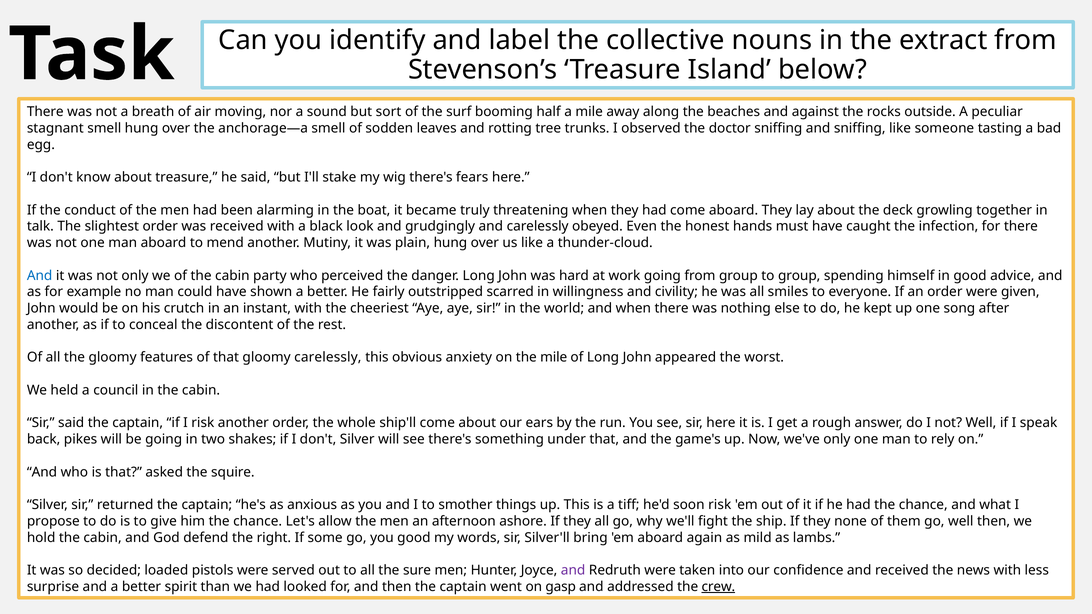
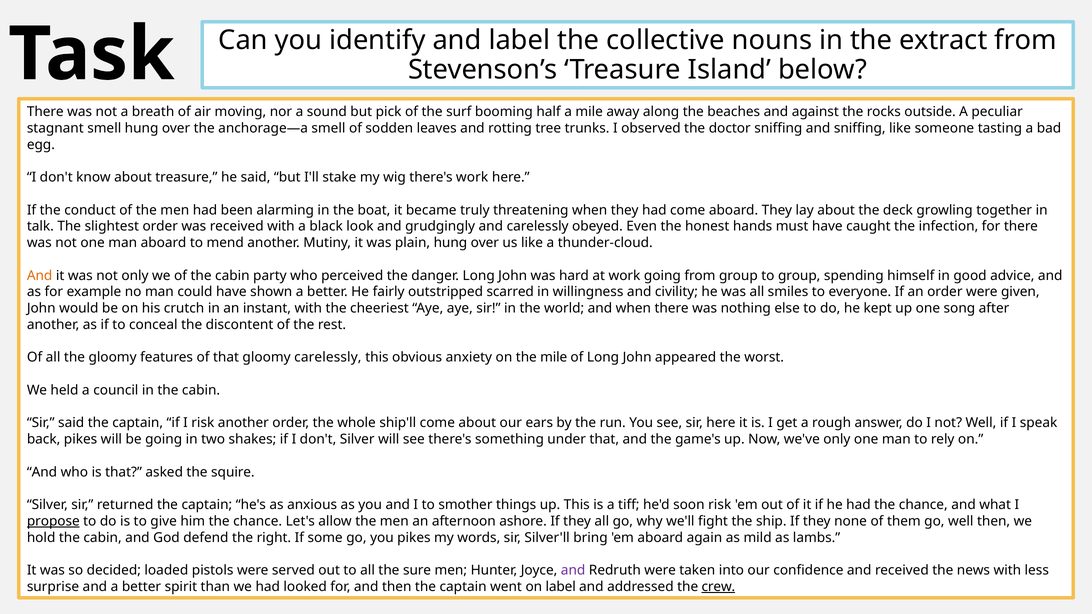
sort: sort -> pick (389, 112)
there's fears: fears -> work (472, 177)
And colour: blue -> orange (40, 276)
propose underline: none -> present (53, 521)
you good: good -> pikes (414, 538)
on gasp: gasp -> label (561, 587)
